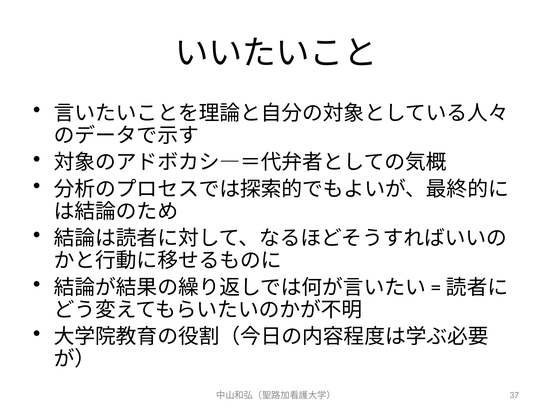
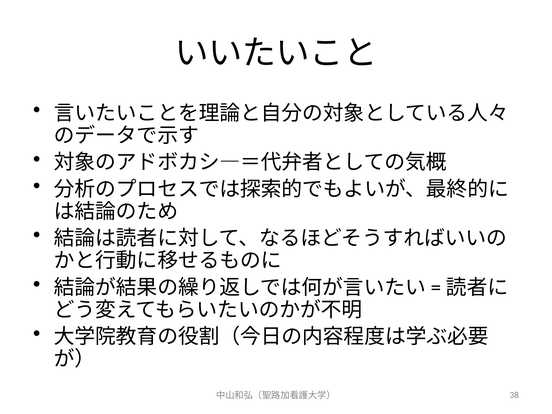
37: 37 -> 38 (514, 395)
